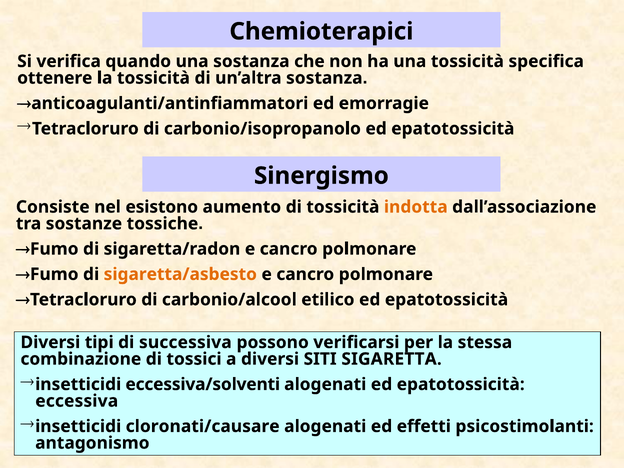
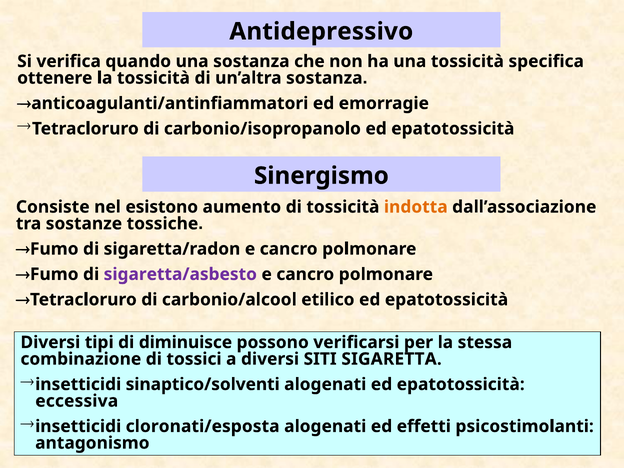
Chemioterapici: Chemioterapici -> Antidepressivo (321, 31)
sigaretta/asbesto colour: orange -> purple (180, 274)
successiva: successiva -> diminuisce (185, 342)
eccessiva/solventi: eccessiva/solventi -> sinaptico/solventi (203, 384)
cloronati/causare: cloronati/causare -> cloronati/esposta (203, 426)
